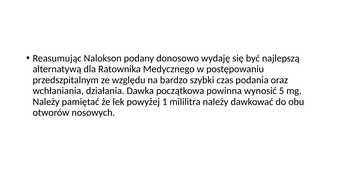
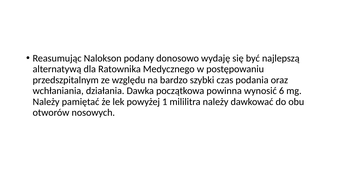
5: 5 -> 6 (282, 91)
